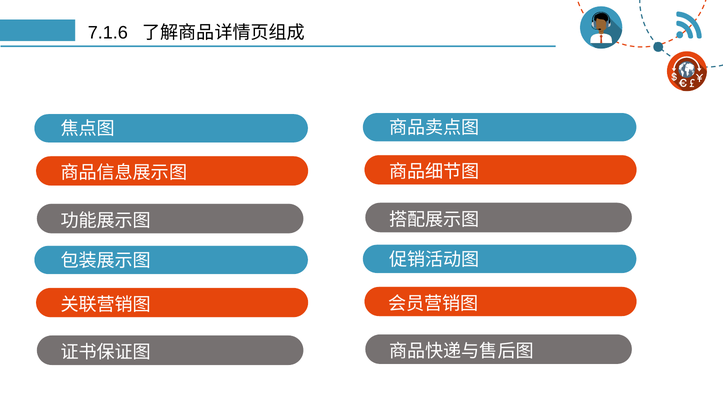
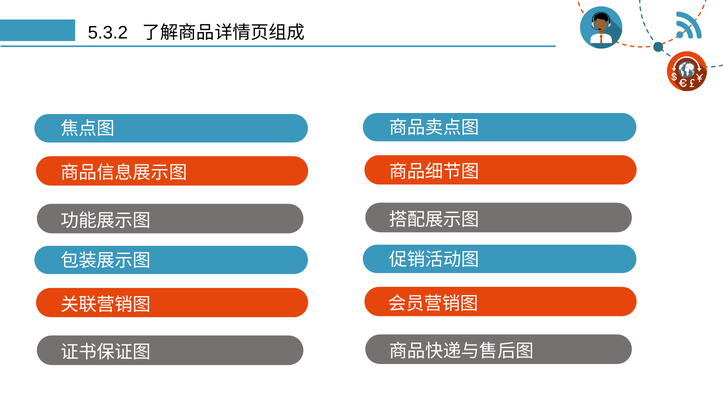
7.1.6: 7.1.6 -> 5.3.2 (108, 33)
